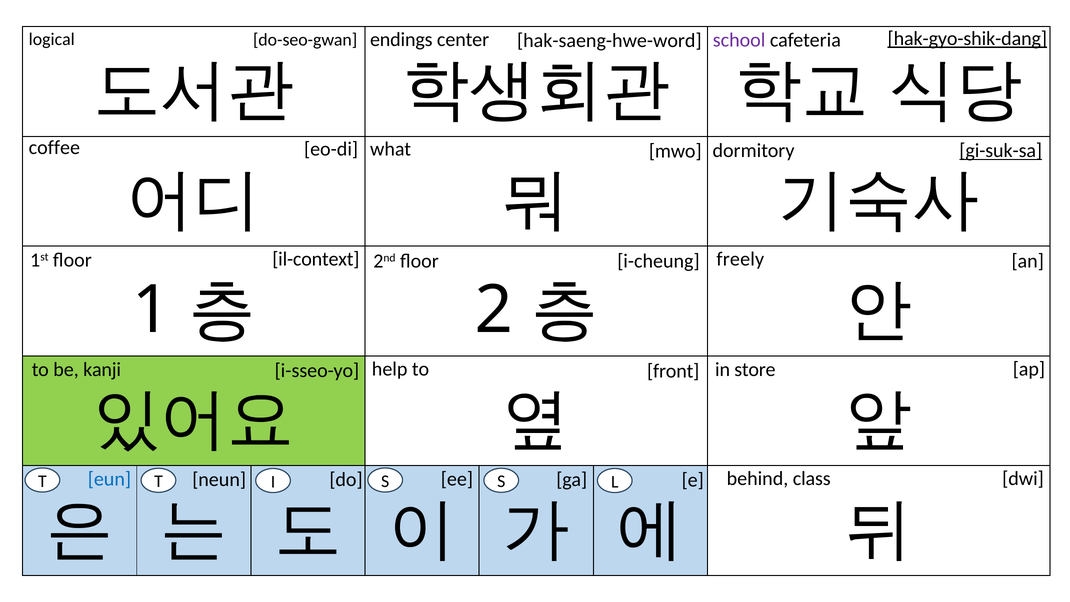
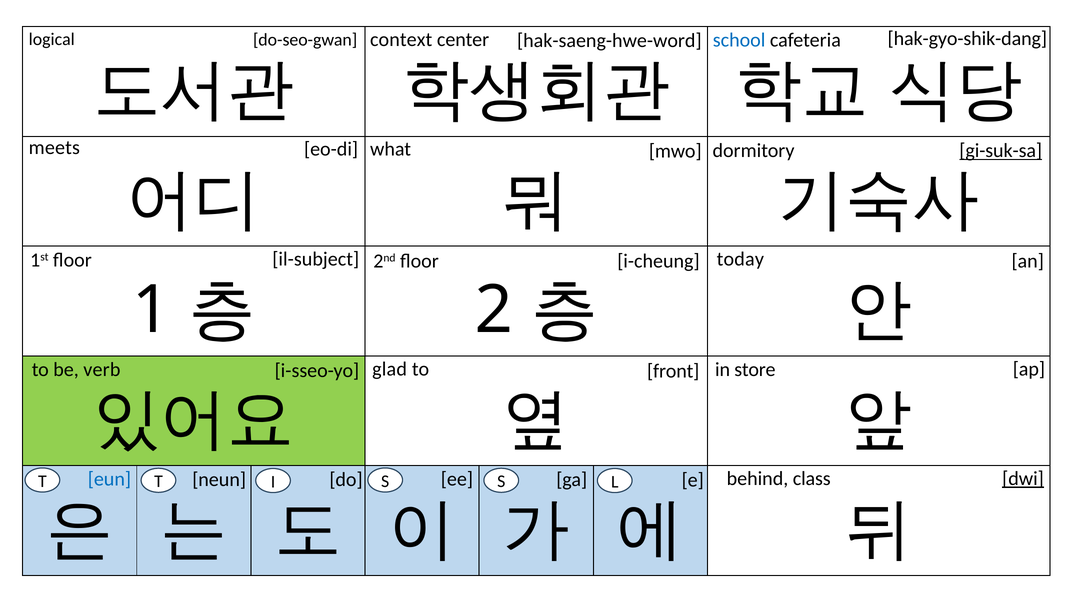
hak-gyo-shik-dang underline: present -> none (967, 39)
endings: endings -> context (401, 40)
school colour: purple -> blue (739, 40)
coffee: coffee -> meets (54, 148)
il-context: il-context -> il-subject (316, 259)
freely: freely -> today (740, 259)
kanji: kanji -> verb (102, 369)
help: help -> glad (390, 369)
dwi underline: none -> present (1023, 479)
